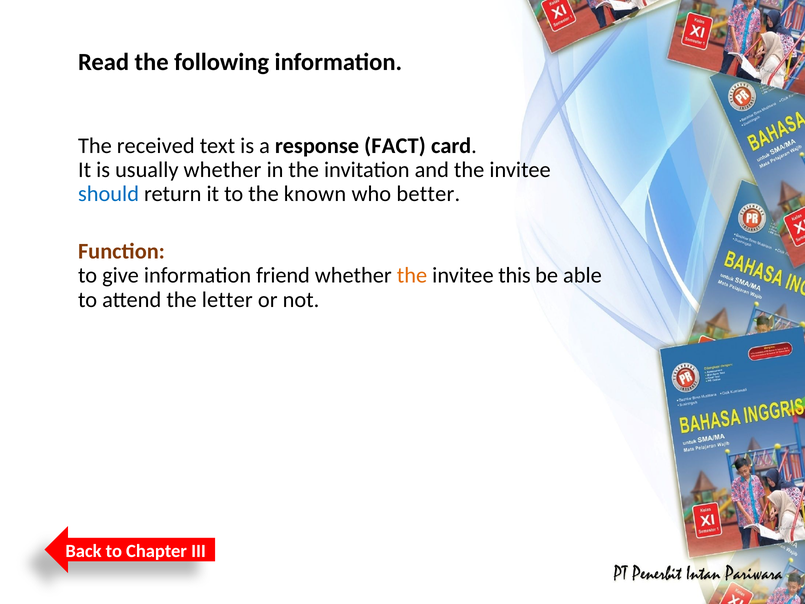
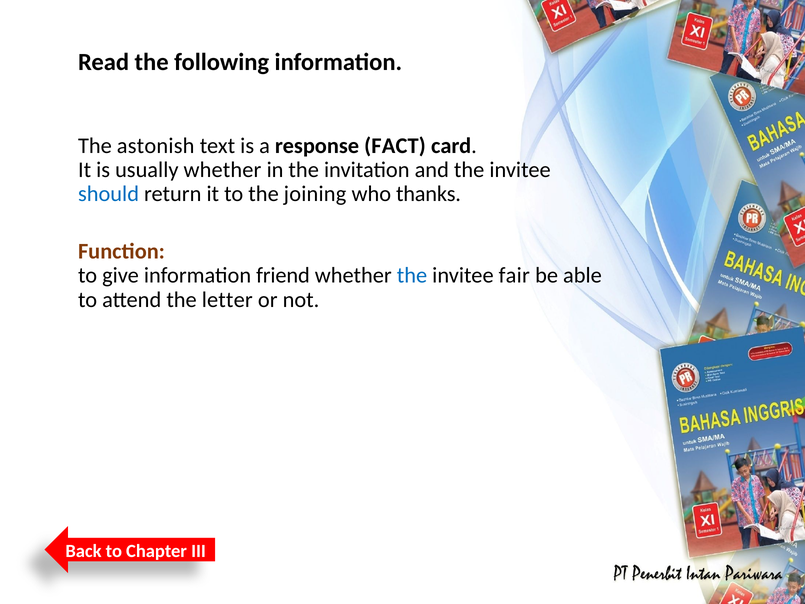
received: received -> astonish (156, 146)
known: known -> joining (315, 194)
better: better -> thanks (429, 194)
the colour: orange -> blue (412, 275)
this: this -> fair (514, 275)
